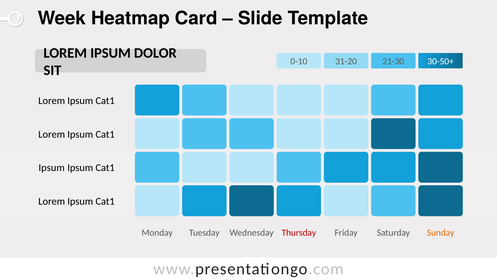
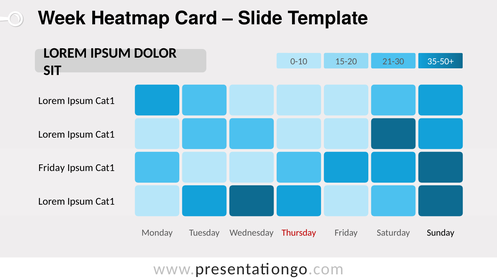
31-20: 31-20 -> 15-20 (346, 61)
30-50+: 30-50+ -> 35-50+ (441, 61)
Ipsum: Ipsum -> Friday (52, 168)
Sunday colour: orange -> black (441, 232)
